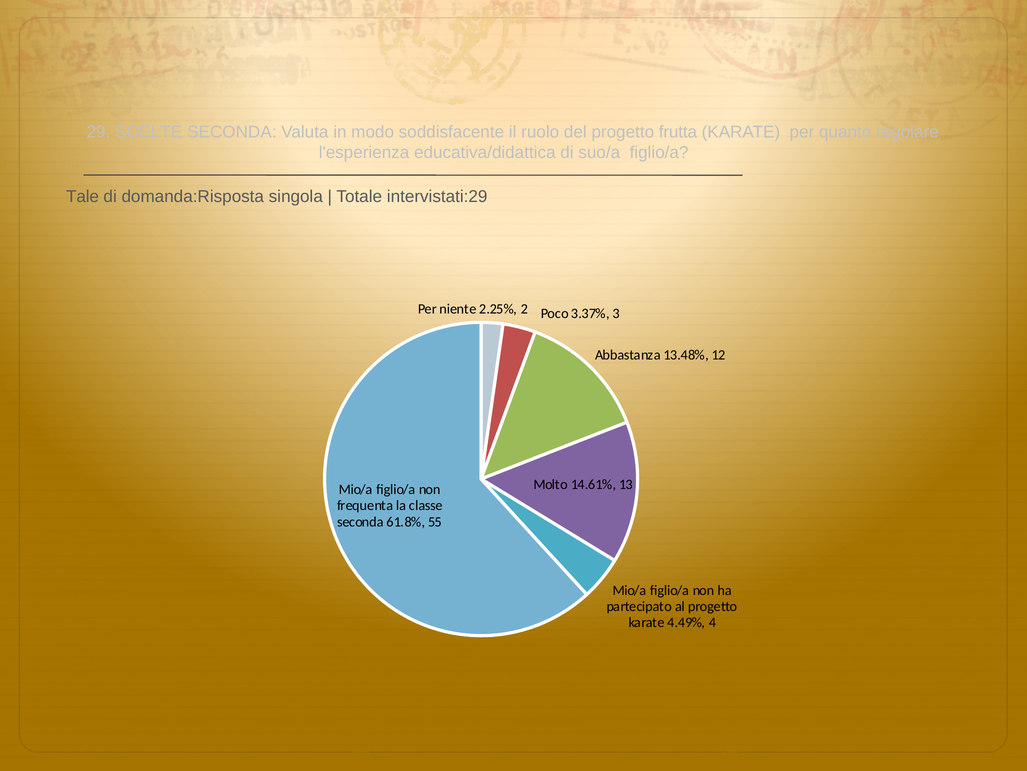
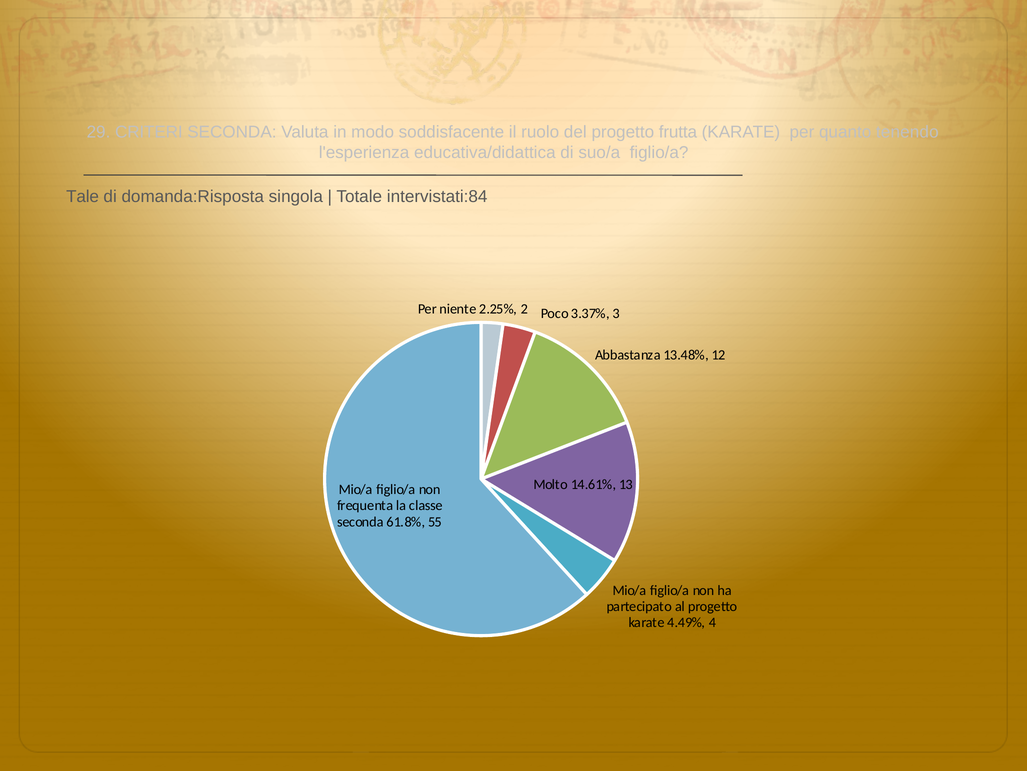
SCELTE: SCELTE -> CRITERI (149, 132)
regolare: regolare -> tenendo (907, 132)
intervistati:29: intervistati:29 -> intervistati:84 (437, 196)
